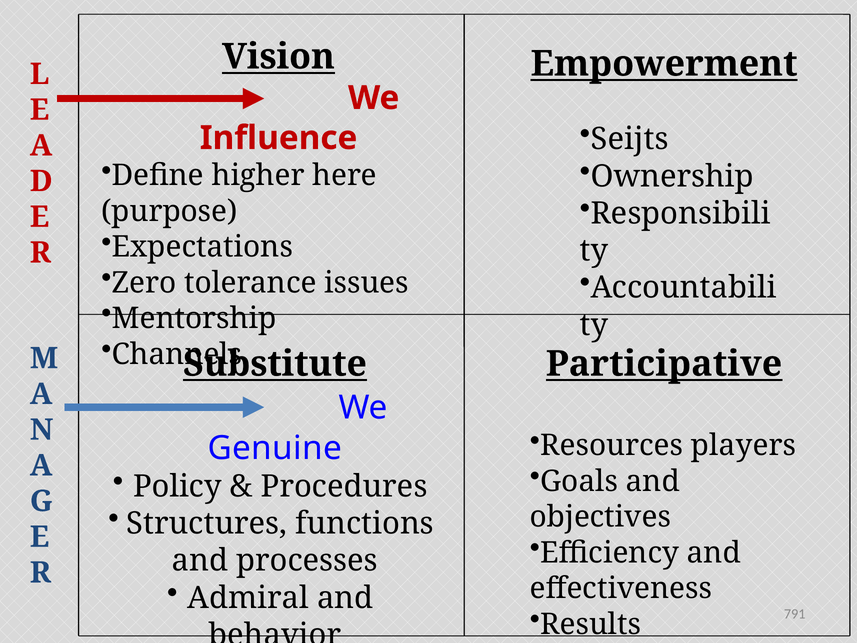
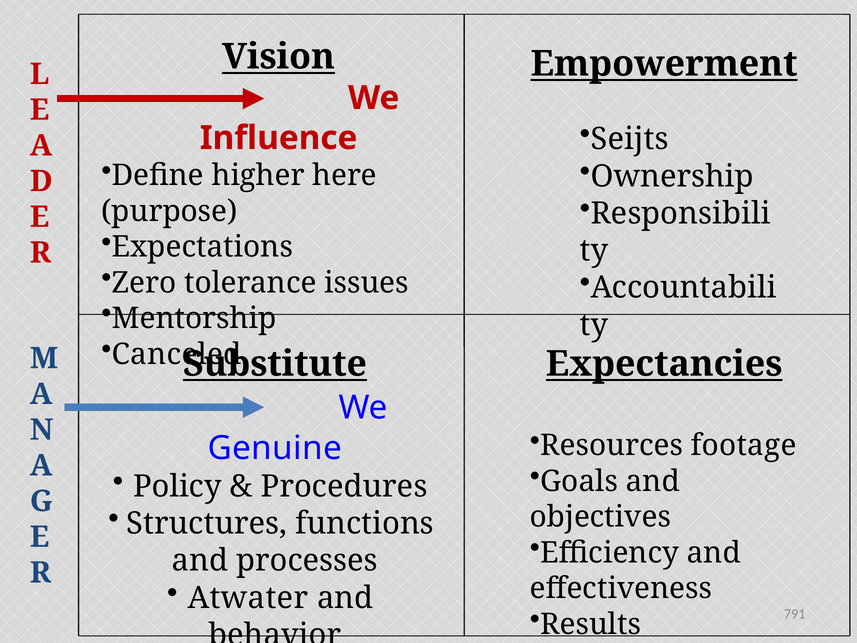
Channels: Channels -> Canceled (177, 354)
Participative: Participative -> Expectancies (664, 364)
players: players -> footage (744, 445)
Admiral: Admiral -> Atwater (248, 598)
